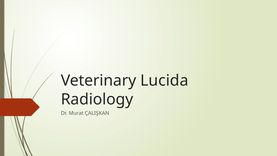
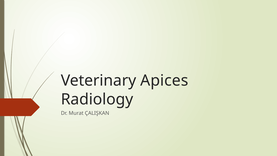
Lucida: Lucida -> Apices (164, 81)
